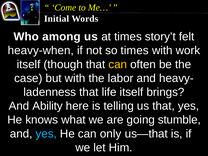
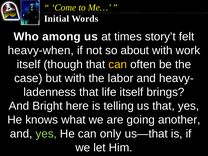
so times: times -> about (135, 51)
Ability: Ability -> Bright (48, 106)
stumble: stumble -> another (179, 120)
yes colour: light blue -> light green (46, 134)
